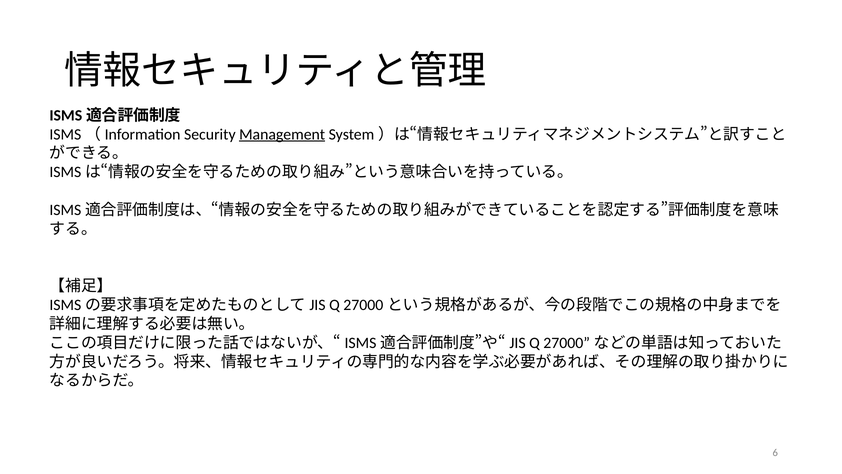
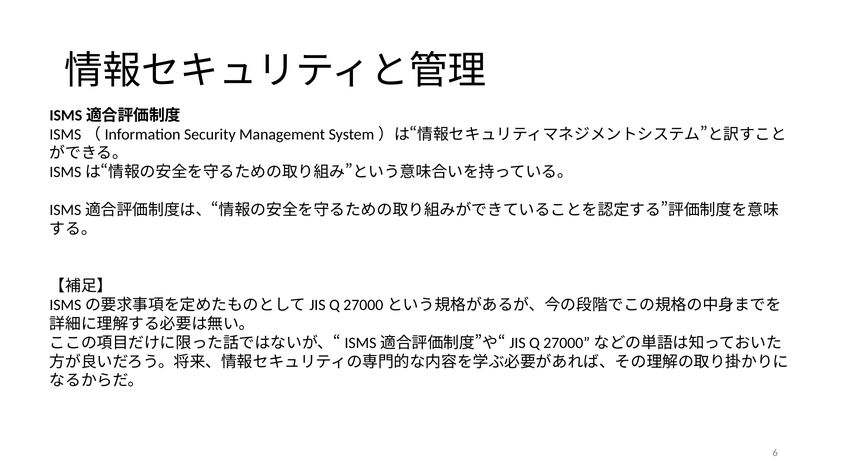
Management underline: present -> none (282, 134)
